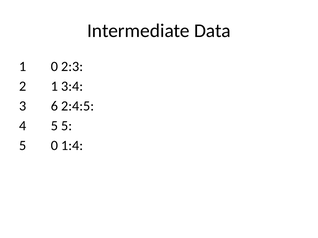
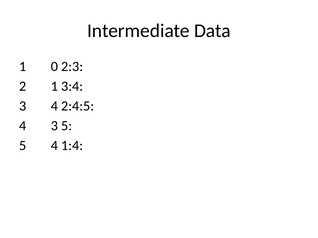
3 6: 6 -> 4 (54, 106)
4 5: 5 -> 3 (54, 126)
5 0: 0 -> 4 (54, 146)
